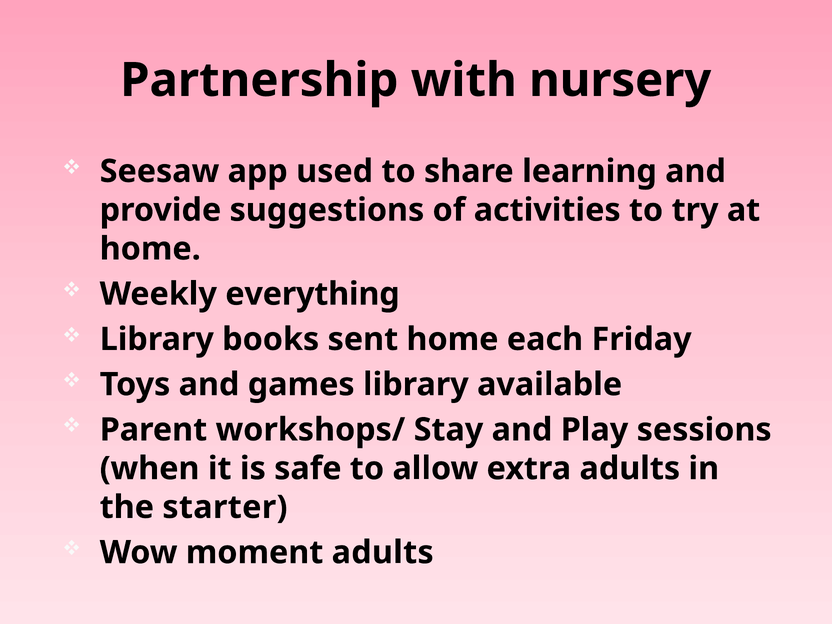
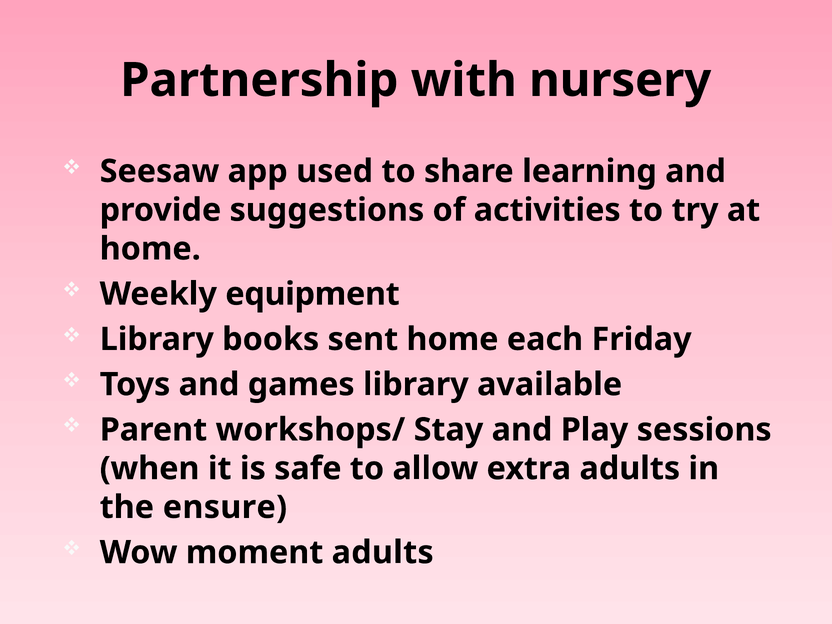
everything: everything -> equipment (313, 294)
starter: starter -> ensure (225, 507)
